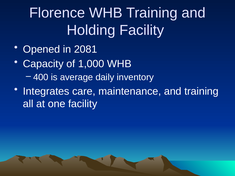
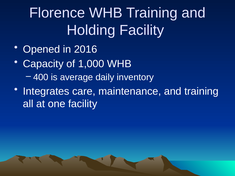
2081: 2081 -> 2016 (86, 49)
